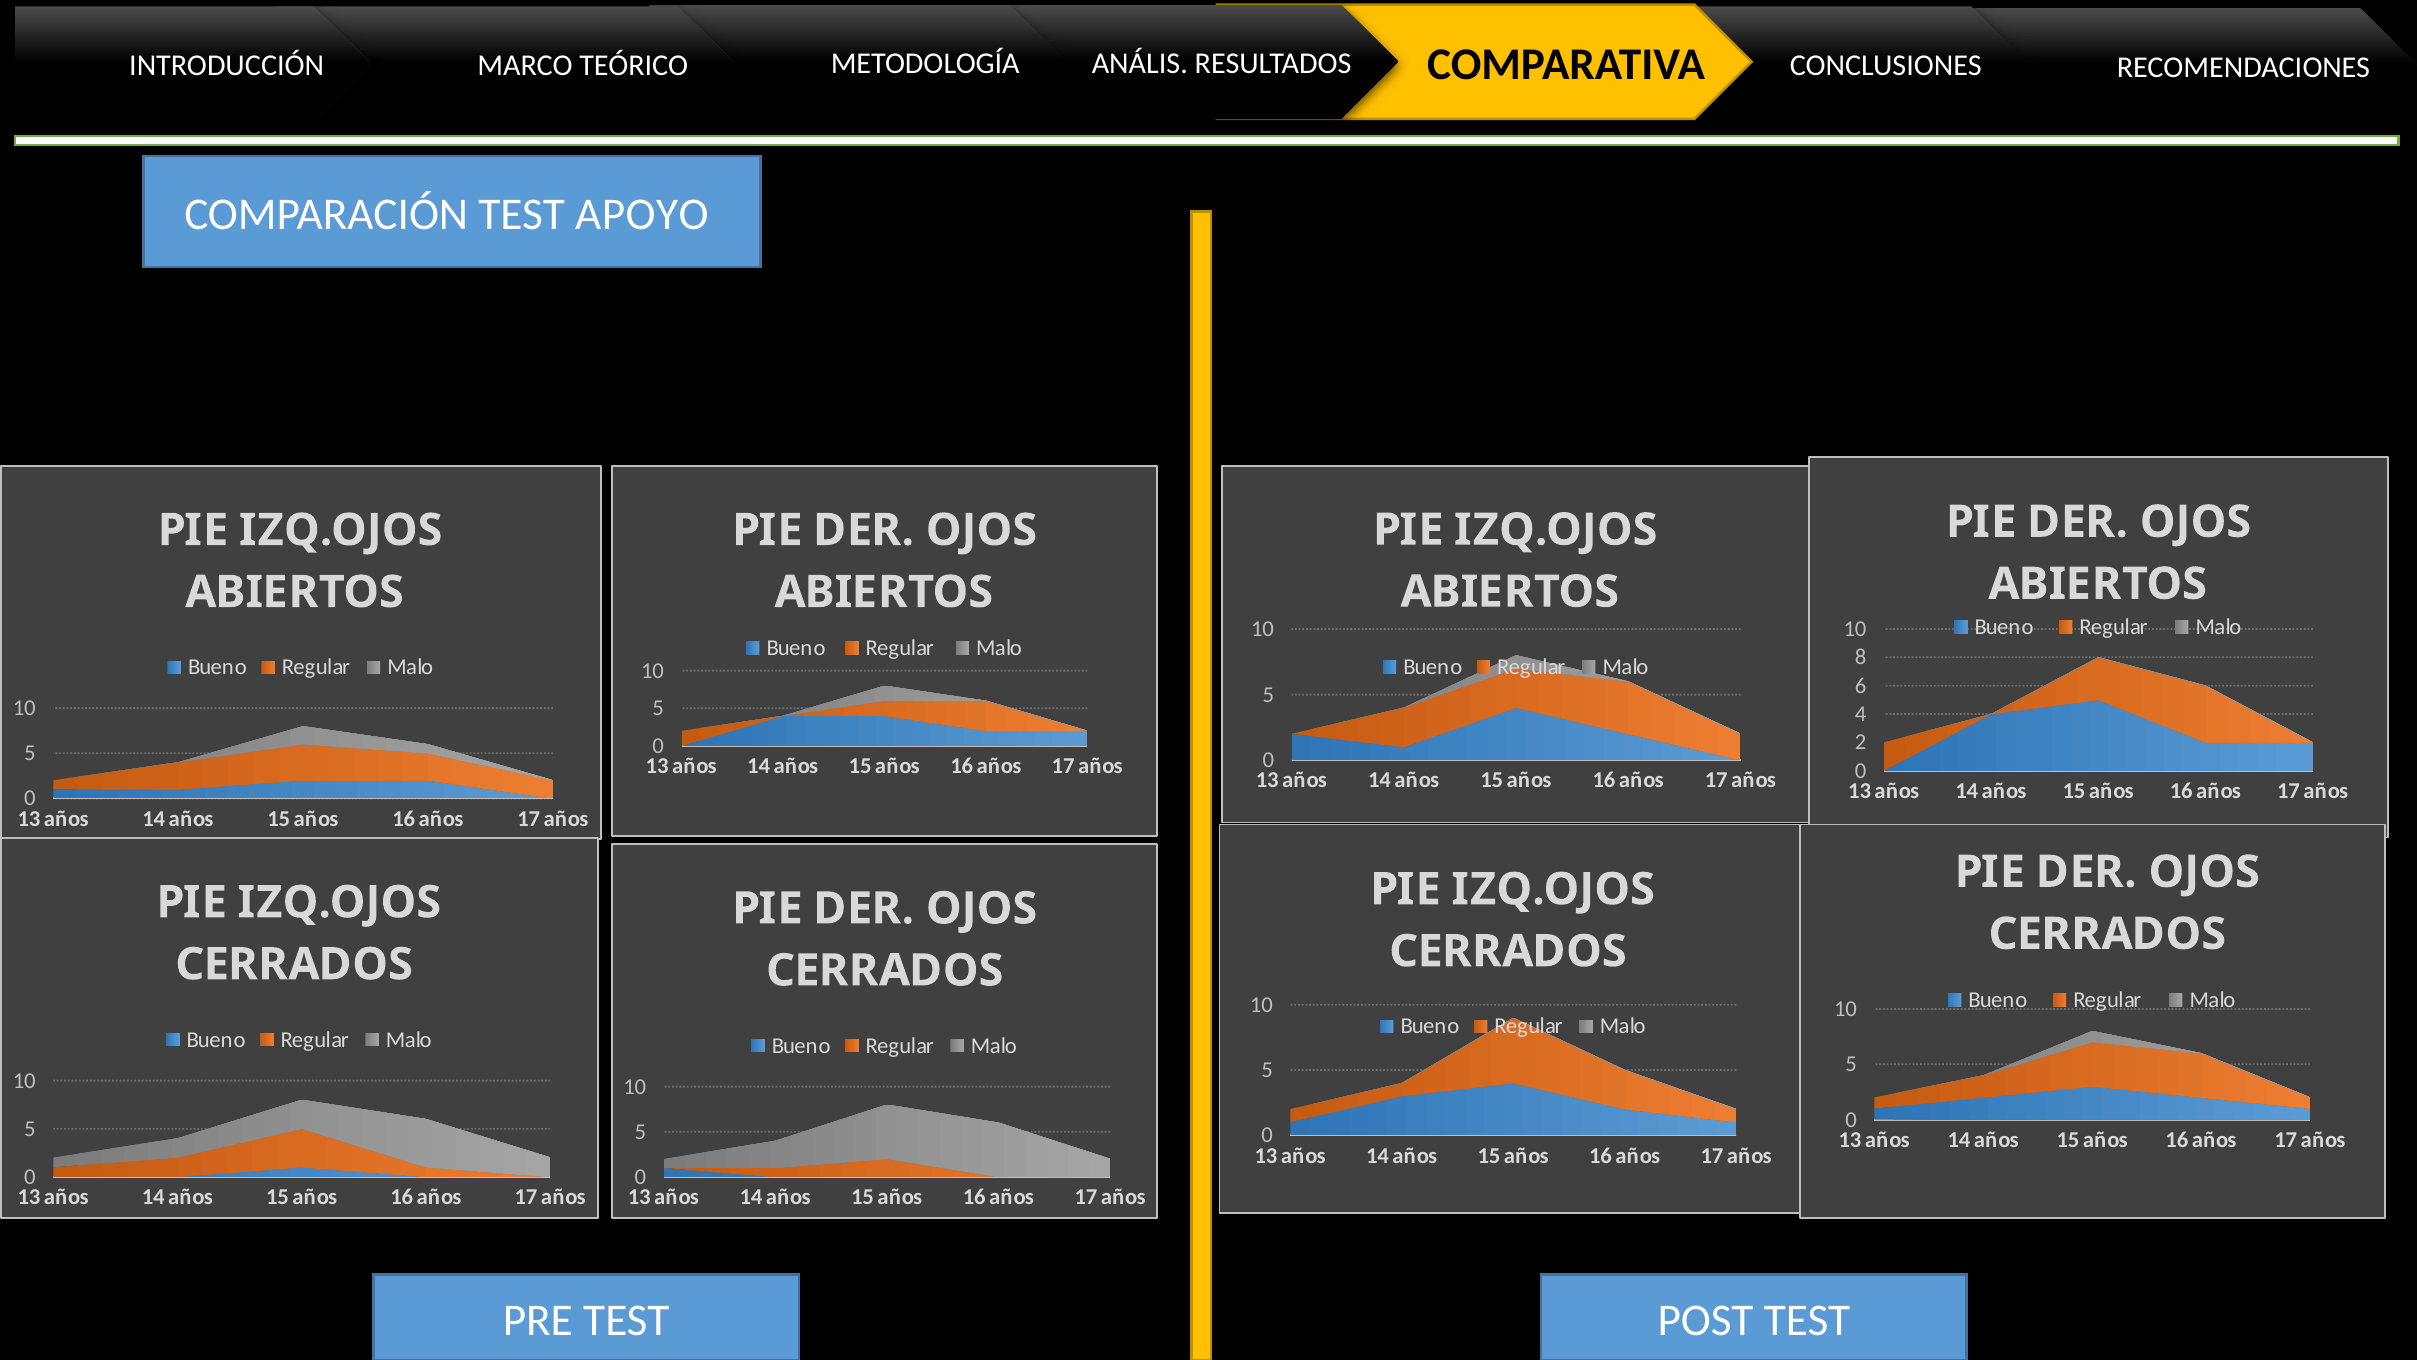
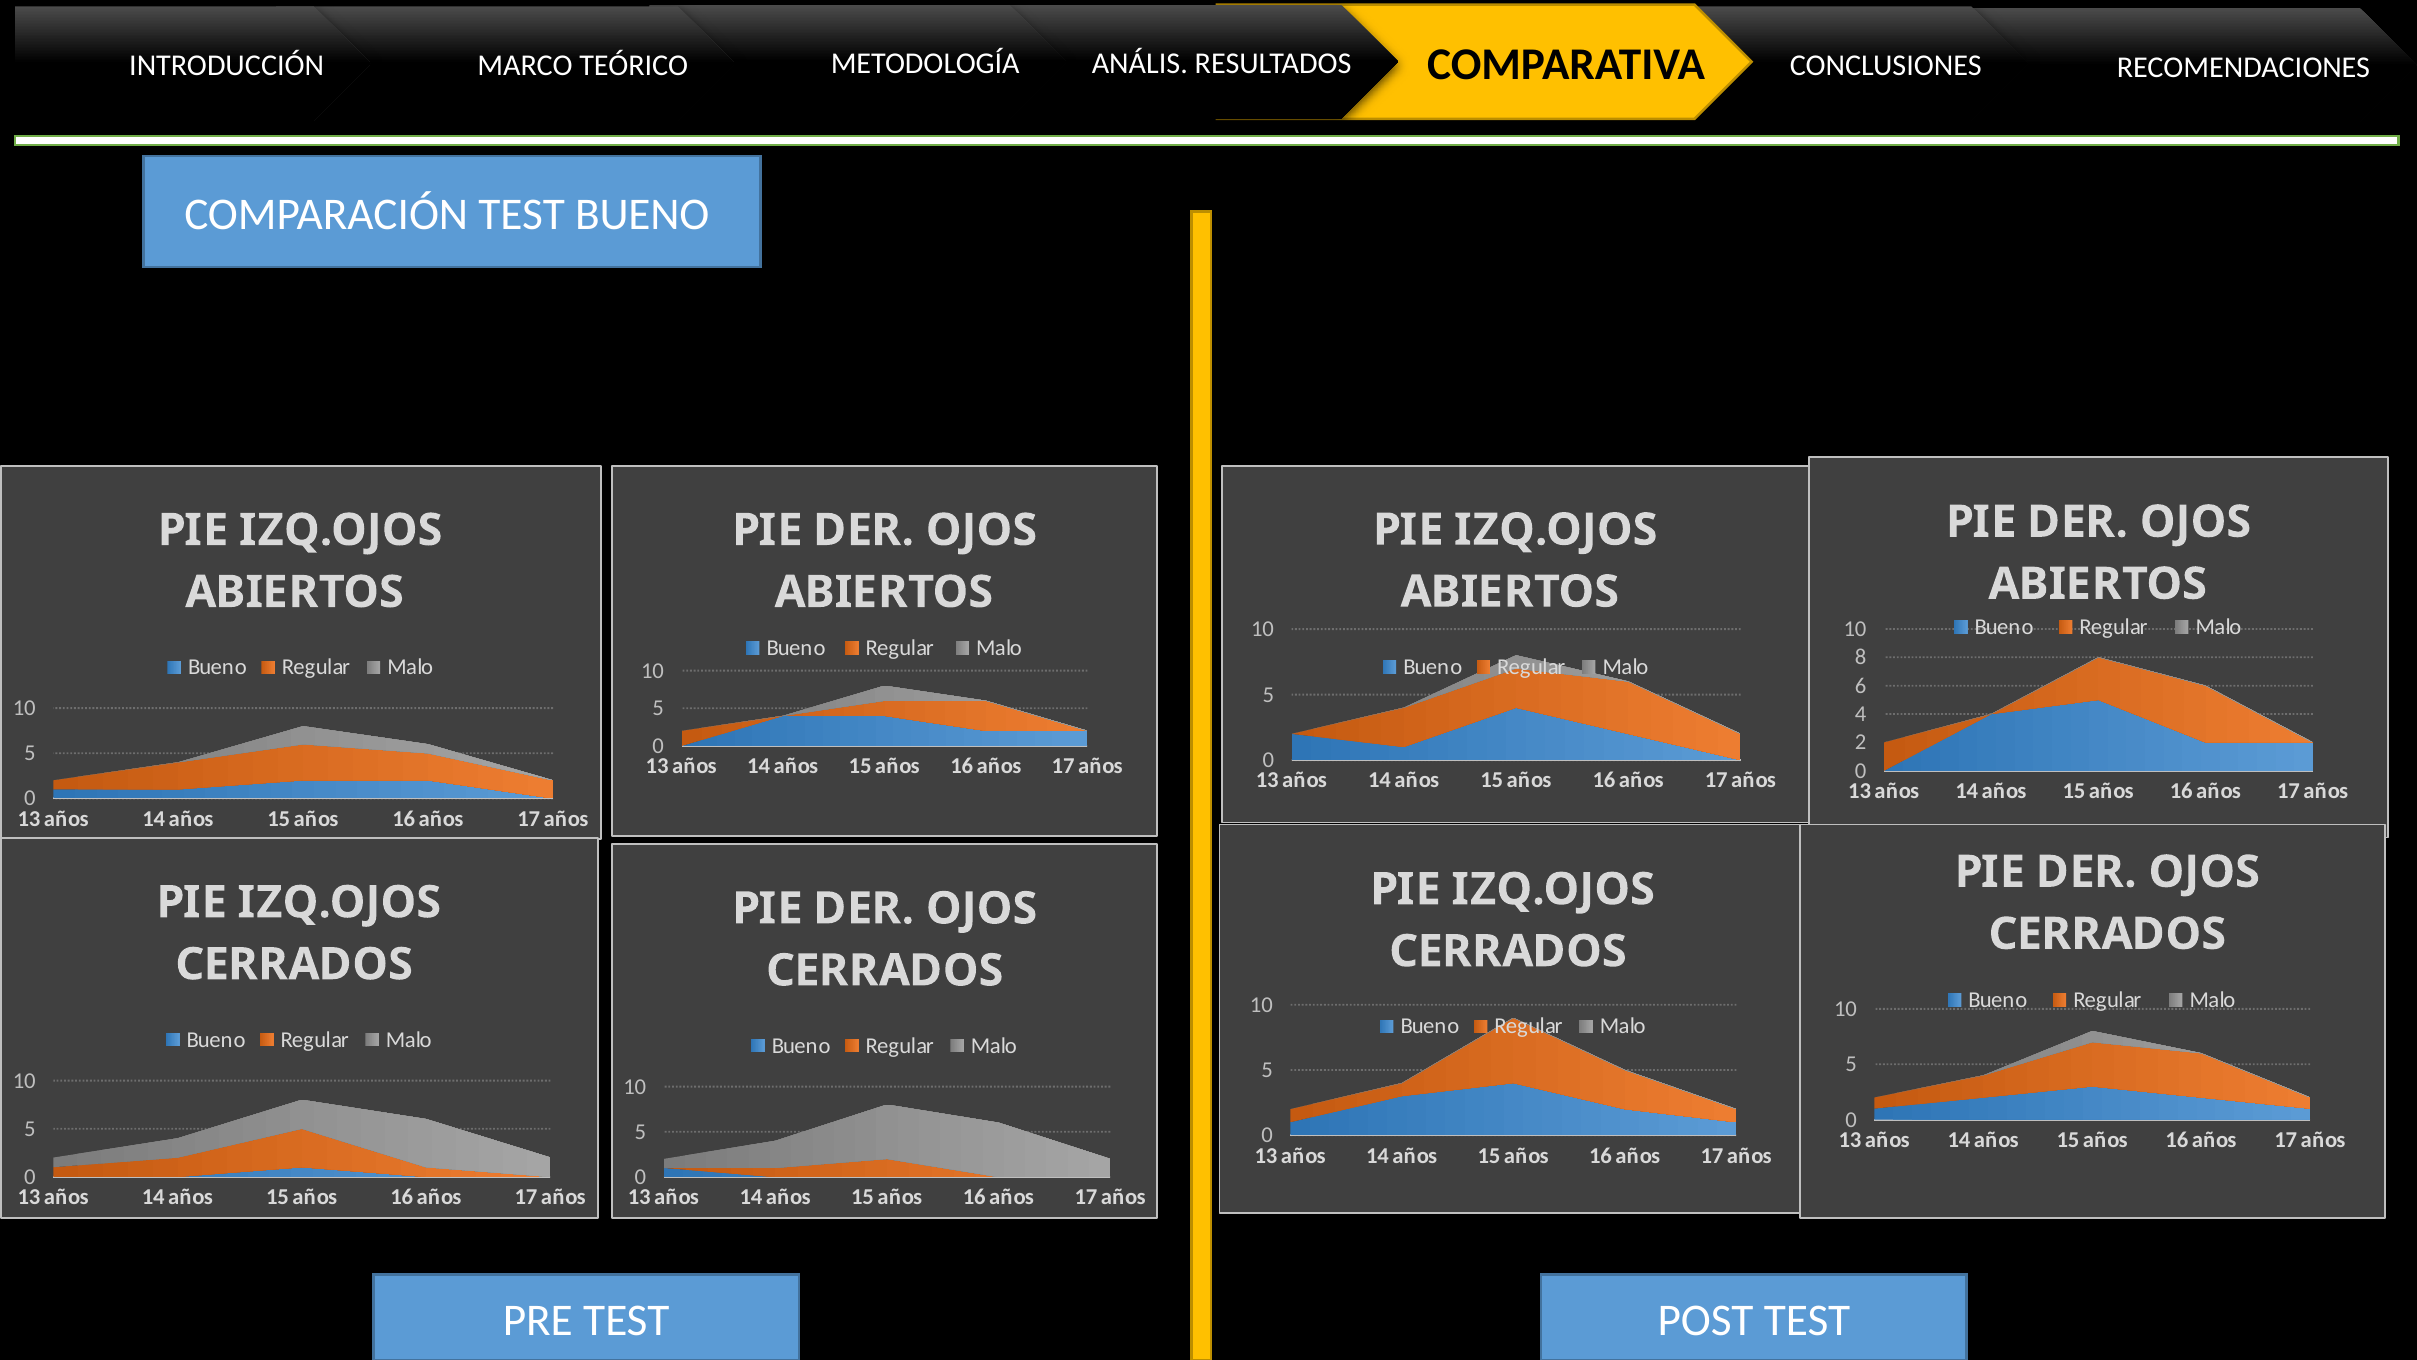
TEST APOYO: APOYO -> BUENO (642, 215)
